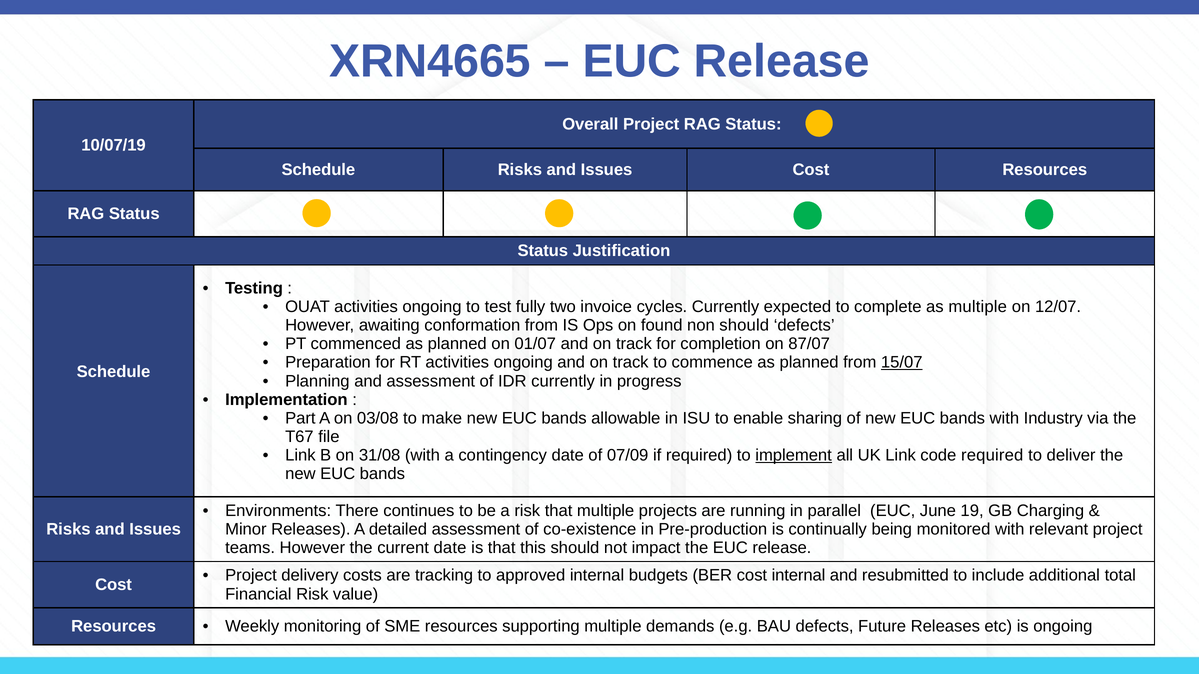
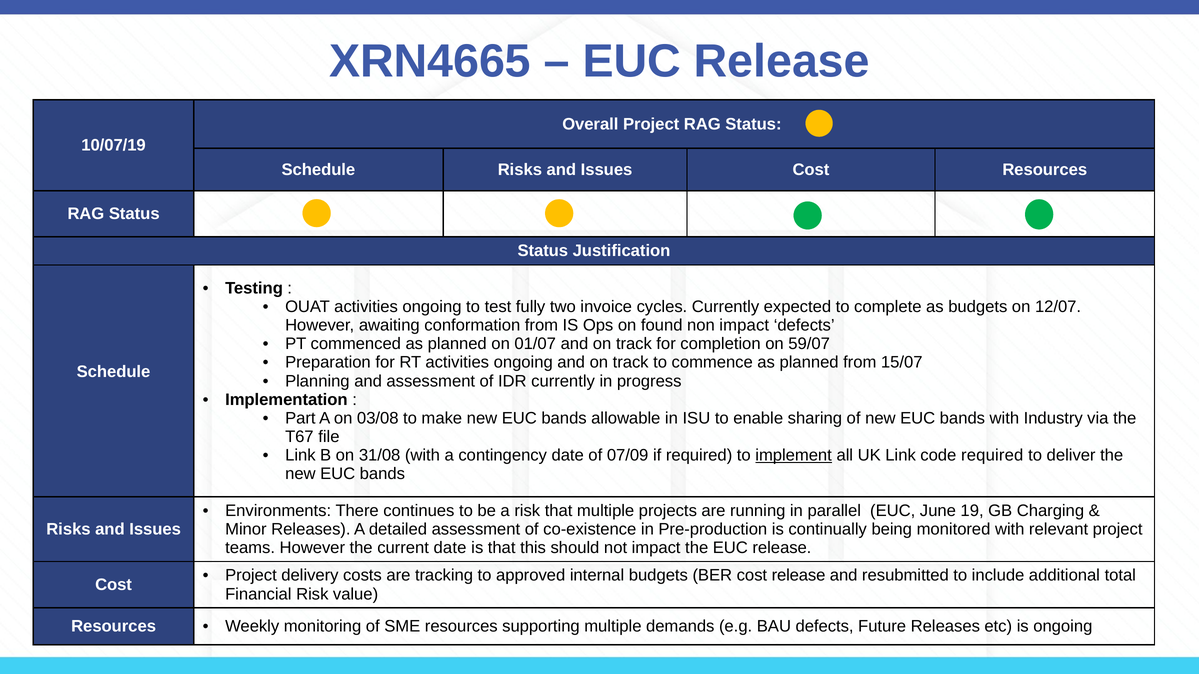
as multiple: multiple -> budgets (978, 307)
non should: should -> impact (744, 326)
87/07: 87/07 -> 59/07 (809, 344)
15/07 underline: present -> none (902, 363)
cost internal: internal -> release (799, 576)
